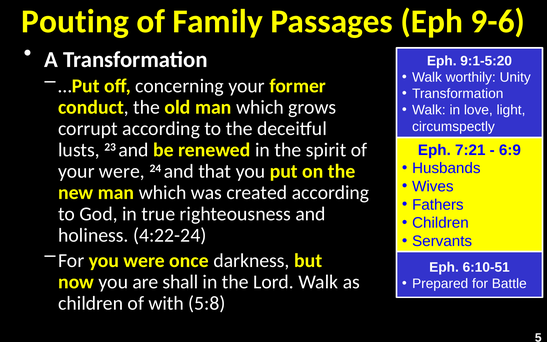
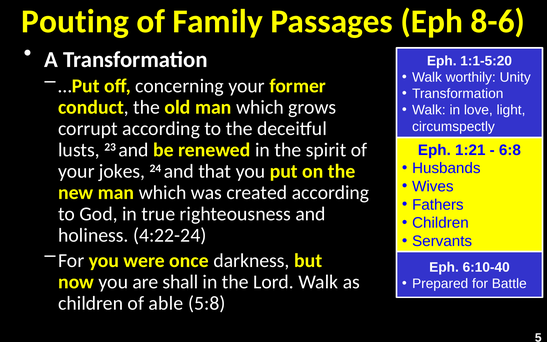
9-6: 9-6 -> 8-6 (498, 21)
9:1-5:20: 9:1-5:20 -> 1:1-5:20 (486, 61)
7:21: 7:21 -> 1:21 (470, 150)
6:9: 6:9 -> 6:8 (510, 150)
your were: were -> jokes (122, 171)
6:10-51: 6:10-51 -> 6:10-40 (486, 267)
with: with -> able (166, 303)
